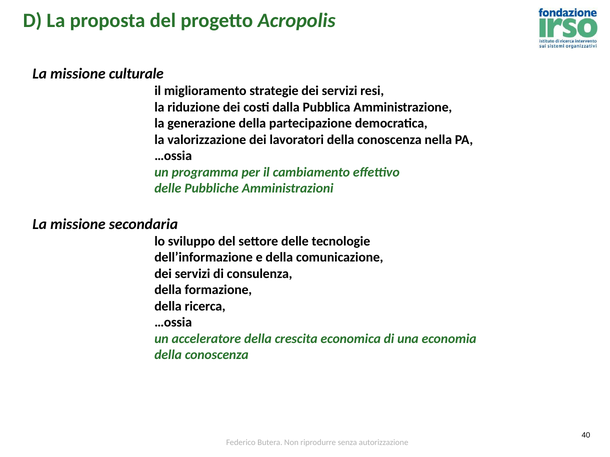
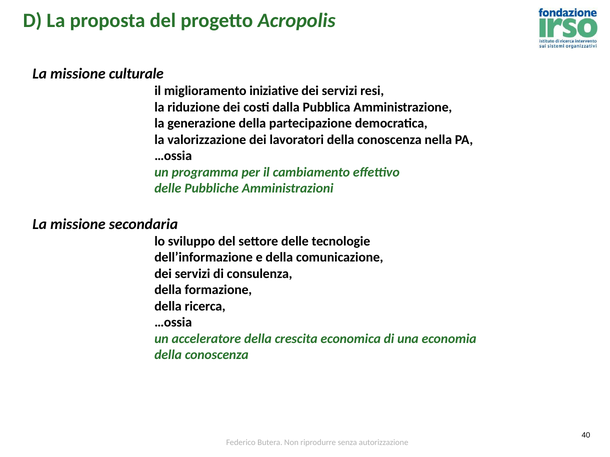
strategie: strategie -> iniziative (274, 91)
